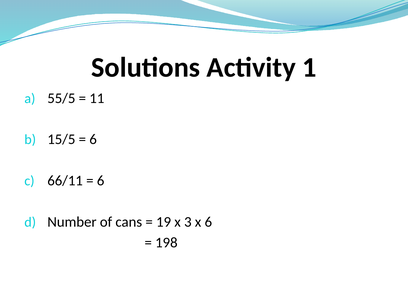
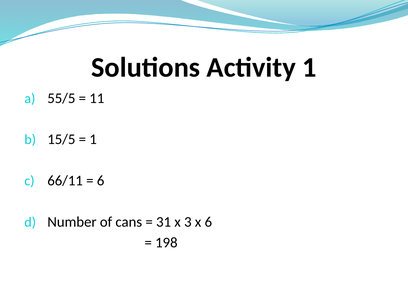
6: 6 -> 1 (93, 139)
19: 19 -> 31 (164, 222)
